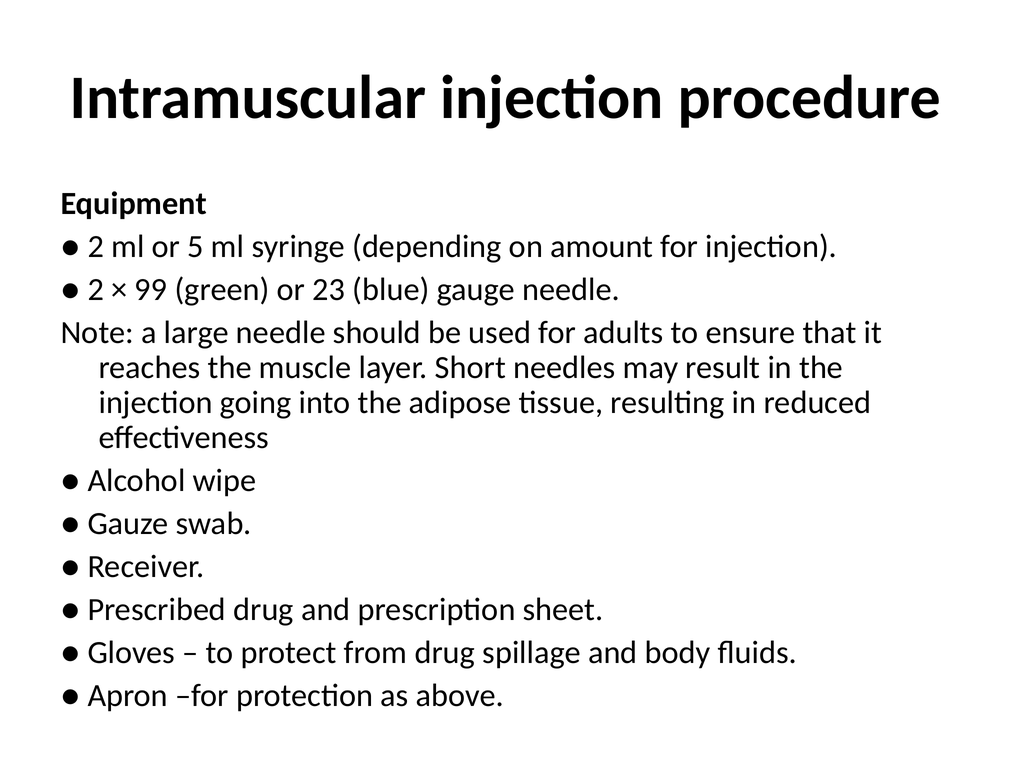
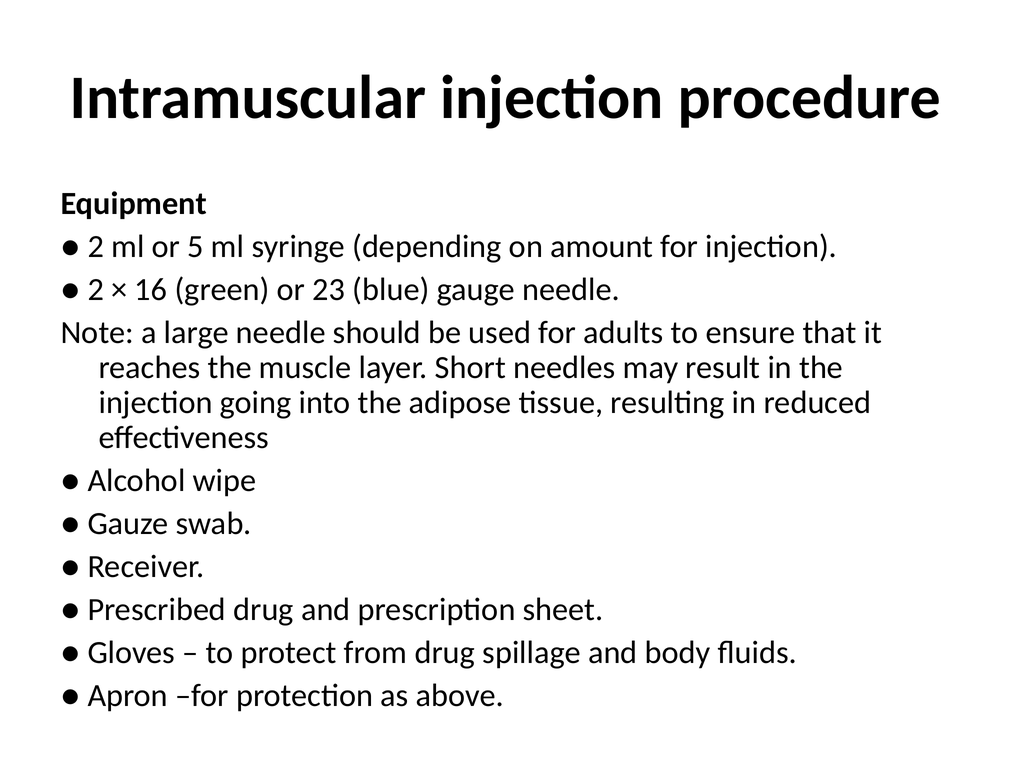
99: 99 -> 16 (151, 290)
